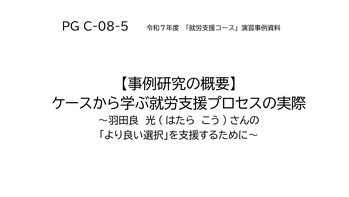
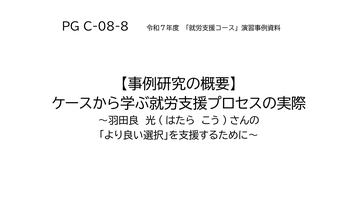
C-08-5: C-08-5 -> C-08-8 (106, 27)
